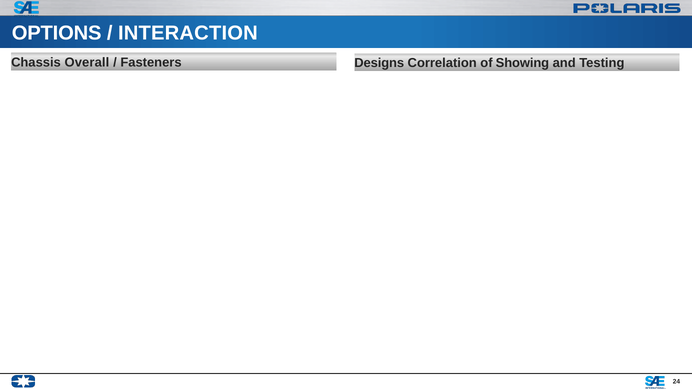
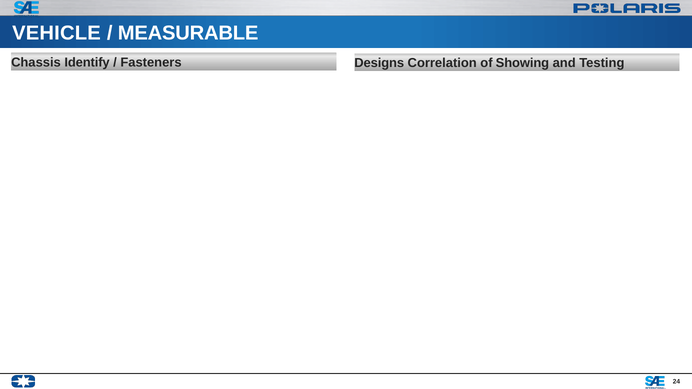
OPTIONS: OPTIONS -> VEHICLE (56, 33)
INTERACTION: INTERACTION -> MEASURABLE (188, 33)
Overall: Overall -> Identify (87, 63)
